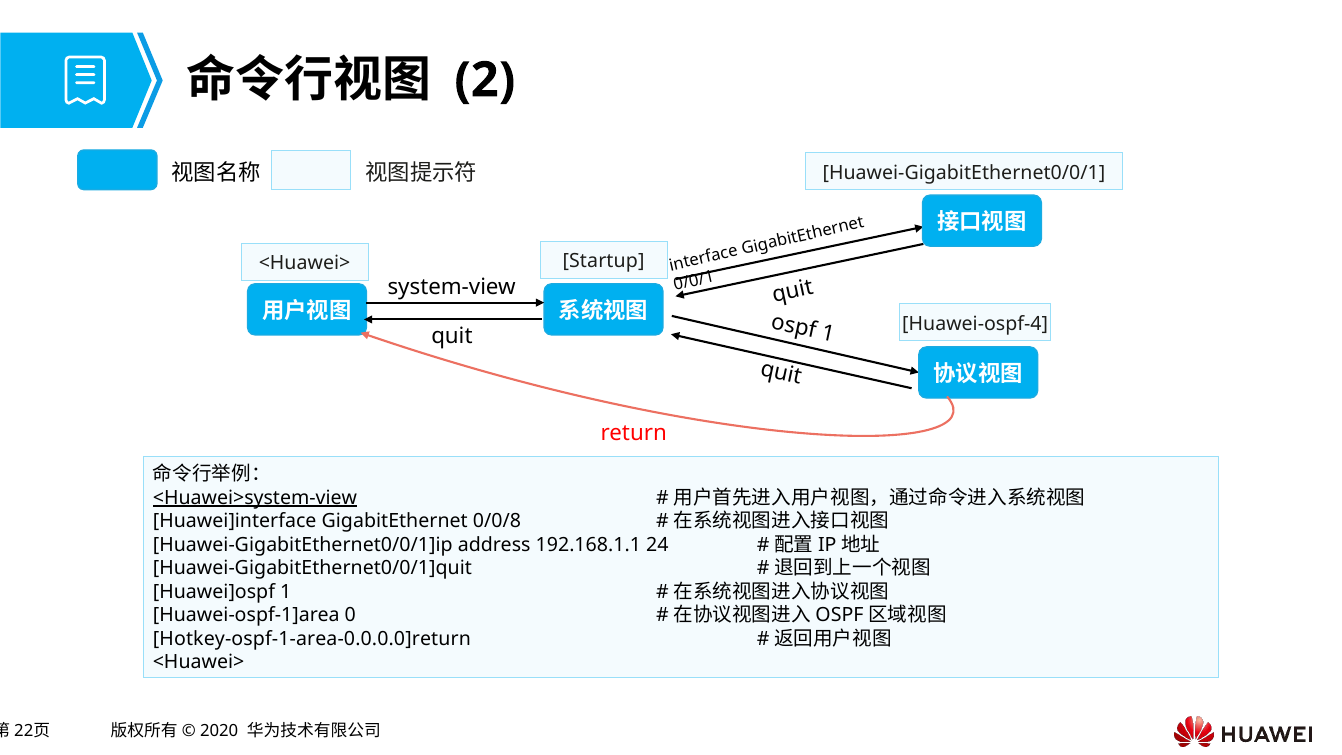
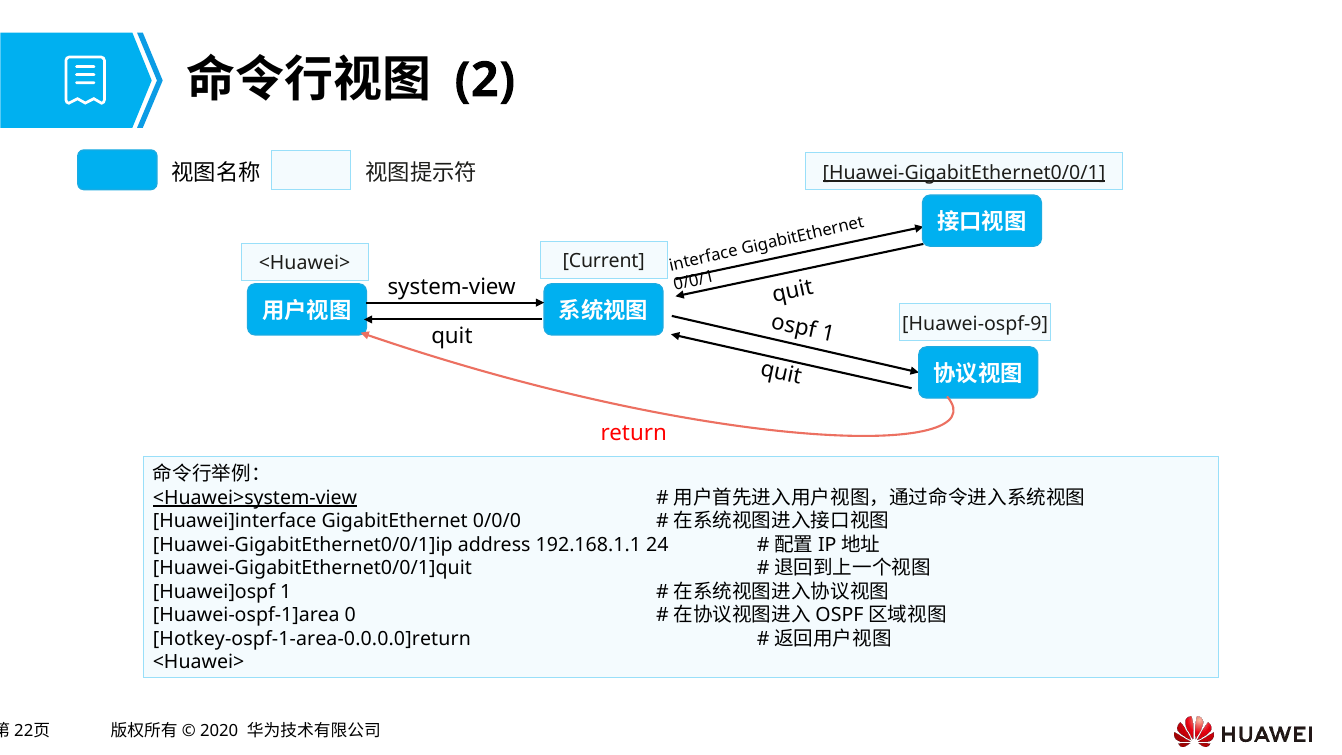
Huawei-GigabitEthernet0/0/1 underline: none -> present (964, 173)
Startup: Startup -> Current (604, 261)
Huawei-ospf-4: Huawei-ospf-4 -> Huawei-ospf-9 (975, 324)
0/0/8: 0/0/8 -> 0/0/0 (497, 521)
